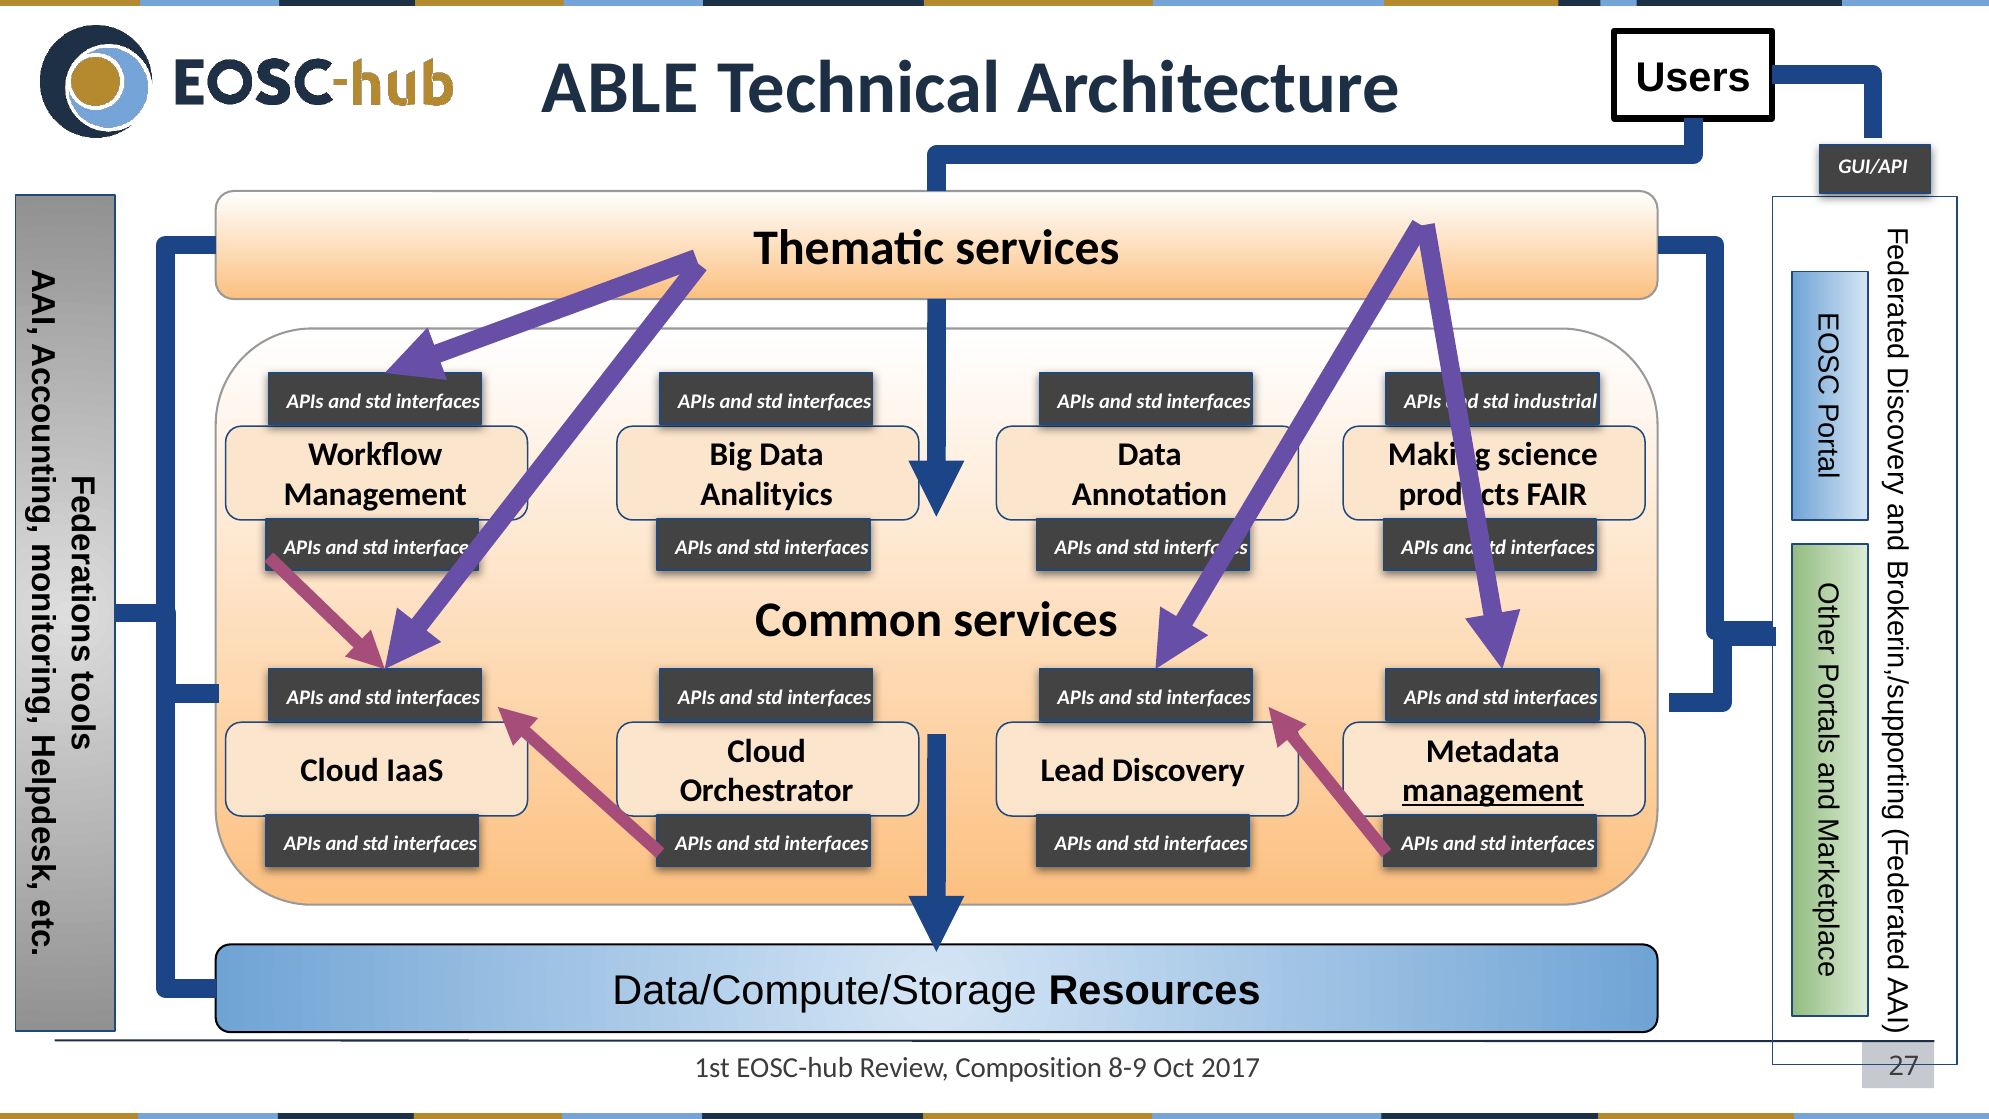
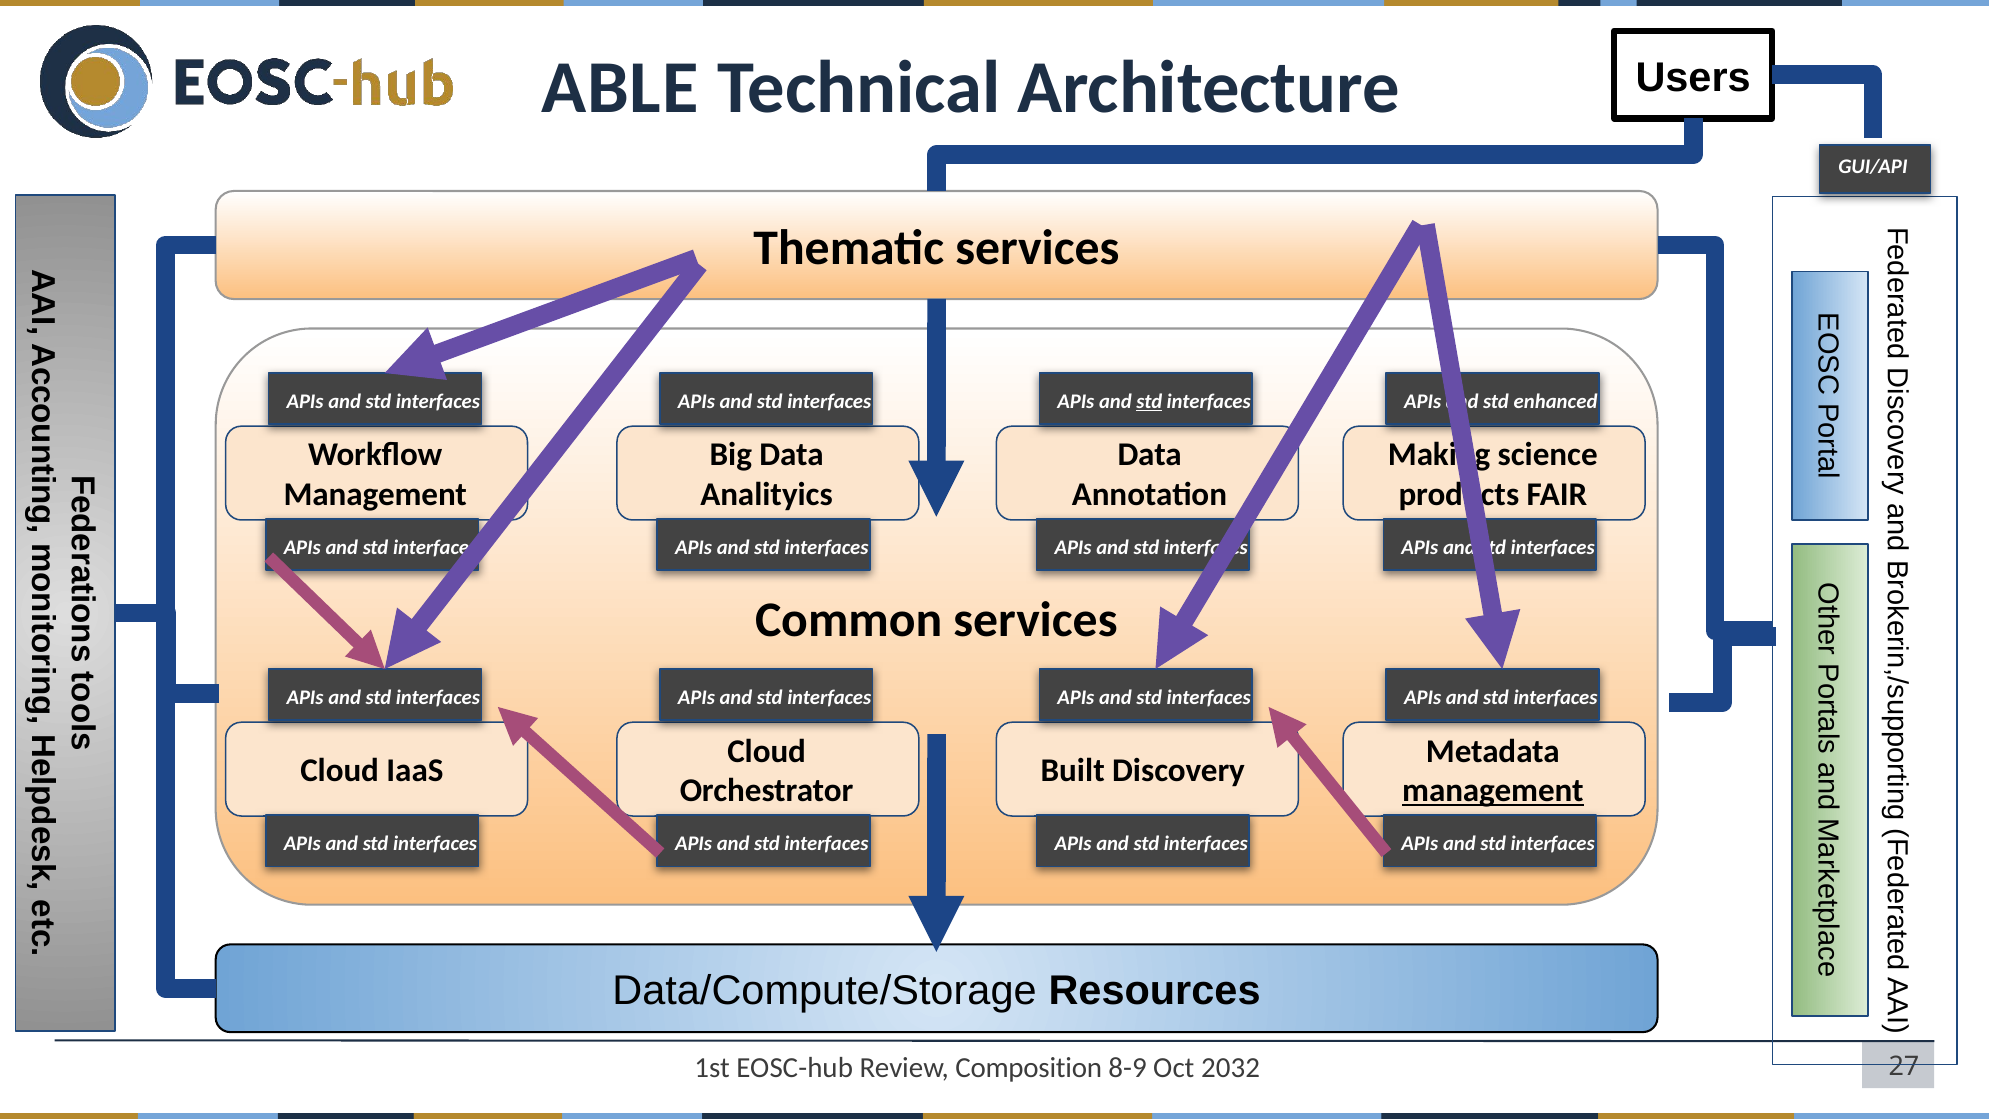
std underline: none -> present (1149, 402)
industrial: industrial -> enhanced (1556, 402)
Lead: Lead -> Built (1073, 770)
2017: 2017 -> 2032 (1231, 1068)
